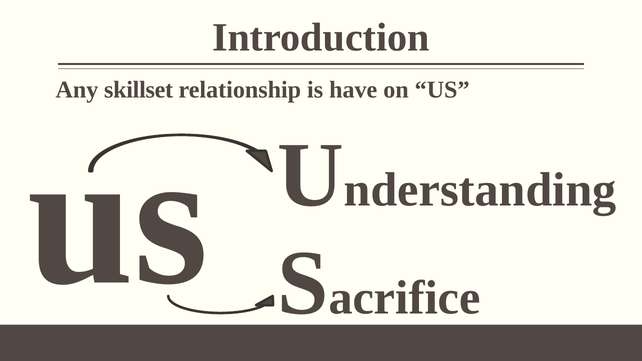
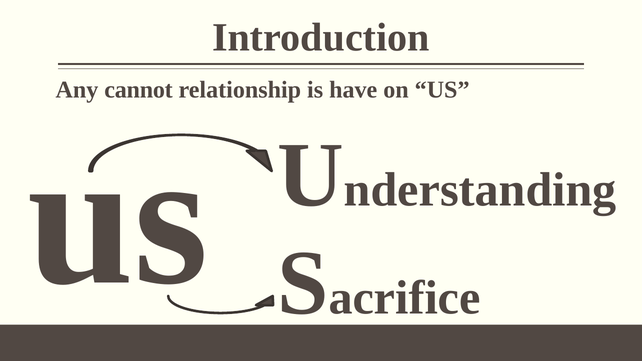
skillset: skillset -> cannot (139, 90)
